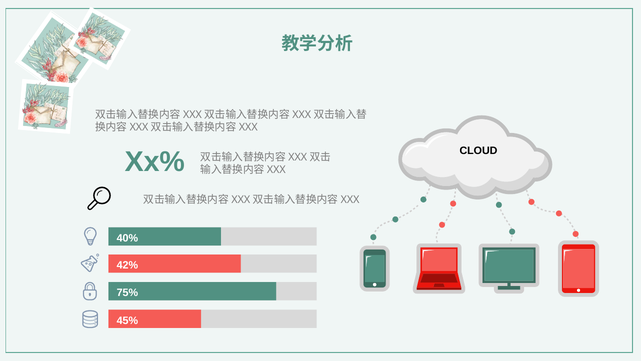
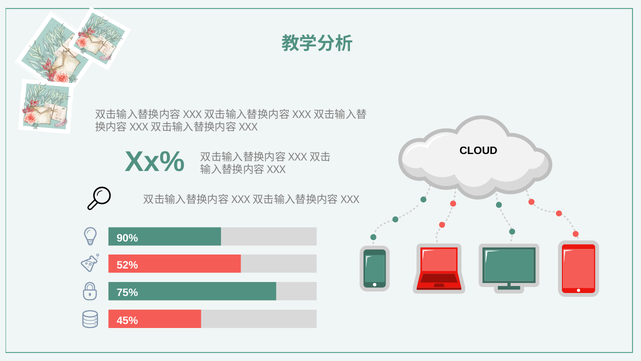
40%: 40% -> 90% (127, 238)
42%: 42% -> 52% (127, 265)
